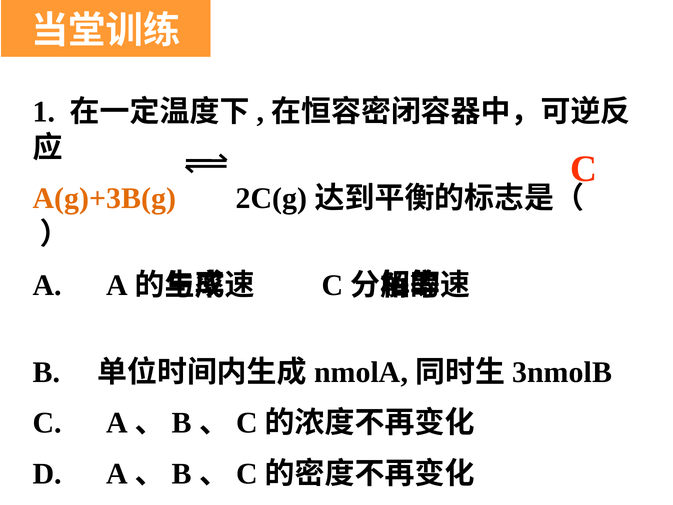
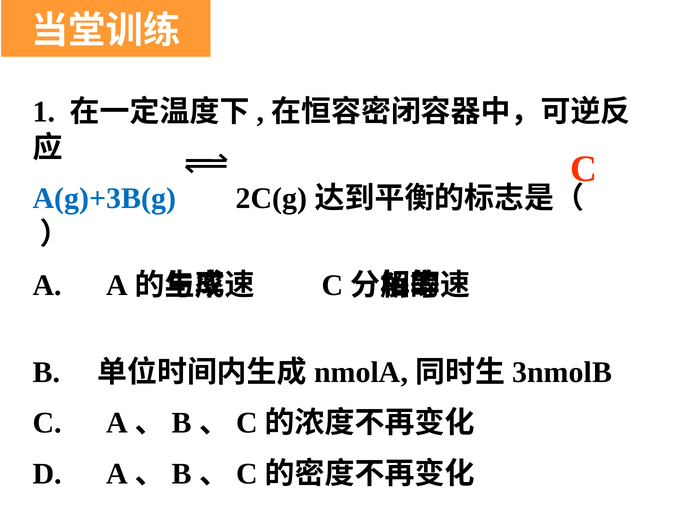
A(g)+3B(g colour: orange -> blue (104, 198)
